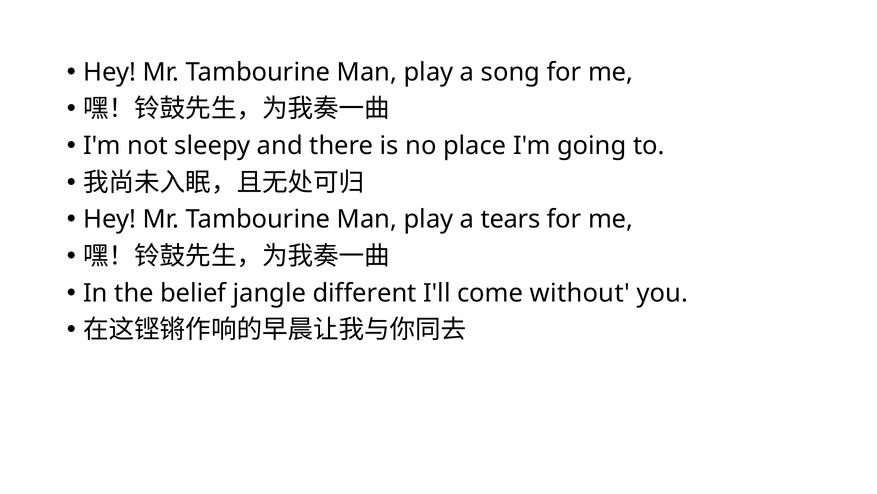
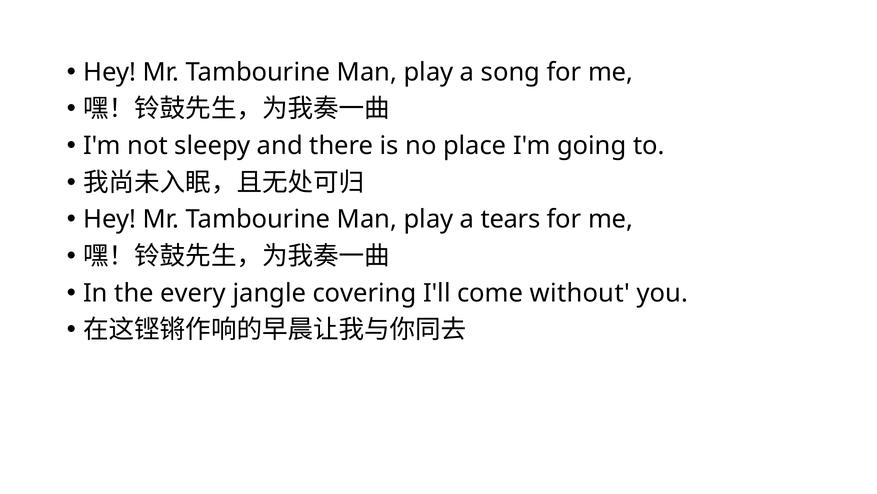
belief: belief -> every (193, 293)
different: different -> covering (365, 293)
